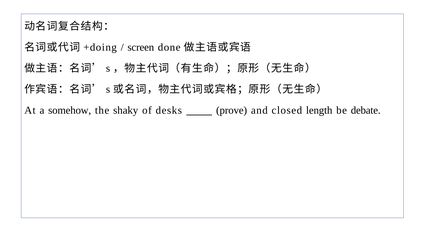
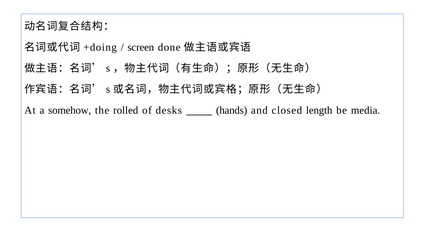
shaky: shaky -> rolled (126, 110)
prove: prove -> hands (232, 110)
debate: debate -> media (366, 110)
